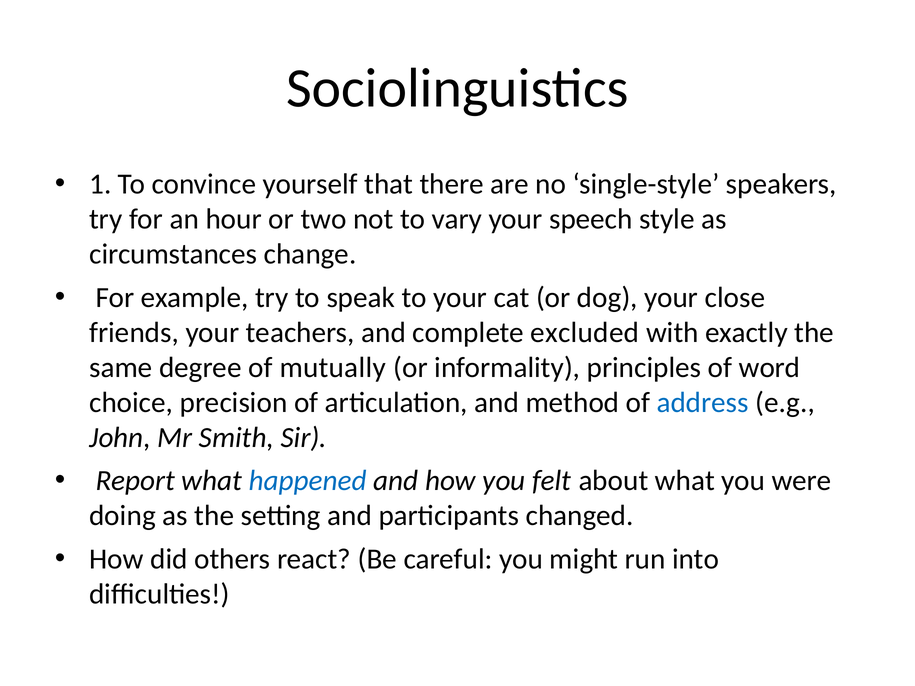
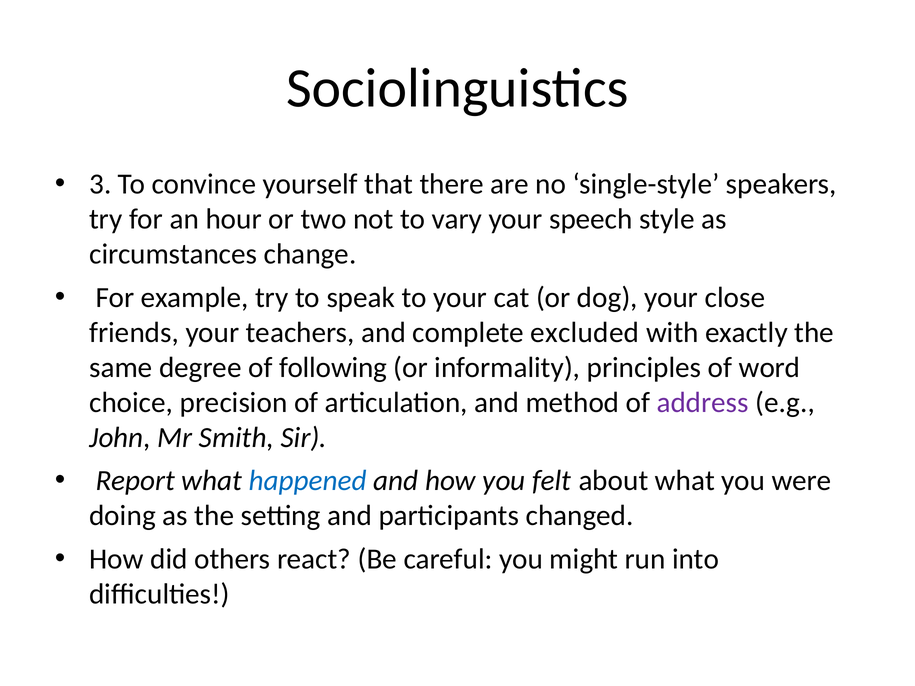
1: 1 -> 3 (100, 184)
mutually: mutually -> following (333, 368)
address colour: blue -> purple (703, 403)
